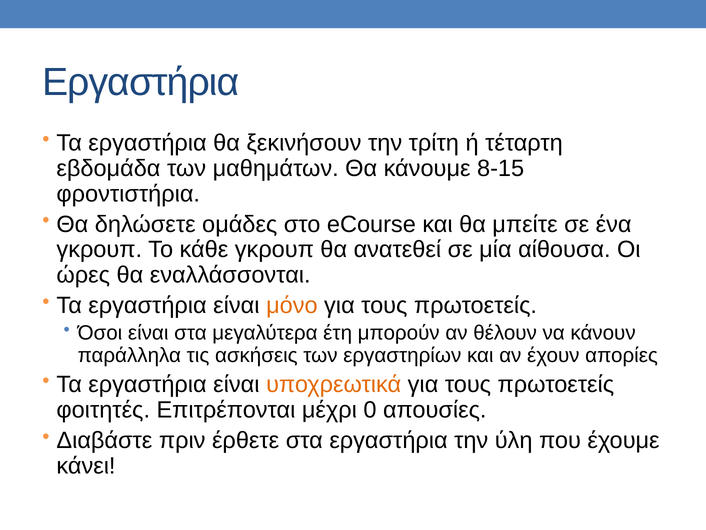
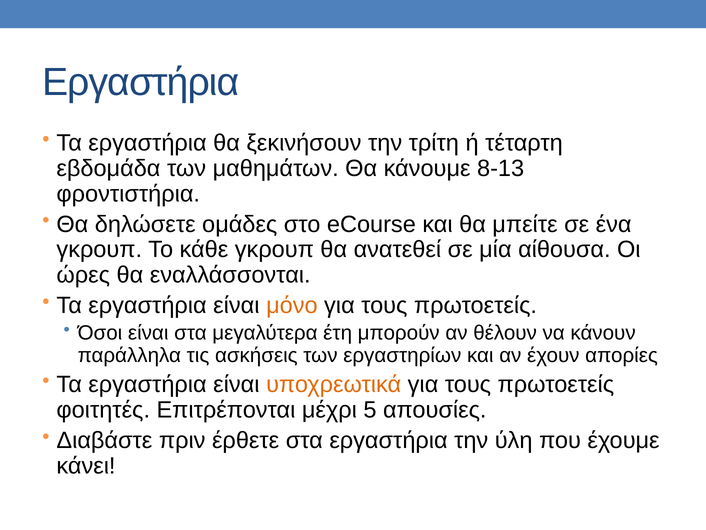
8-15: 8-15 -> 8-13 (501, 168)
0: 0 -> 5 (370, 410)
